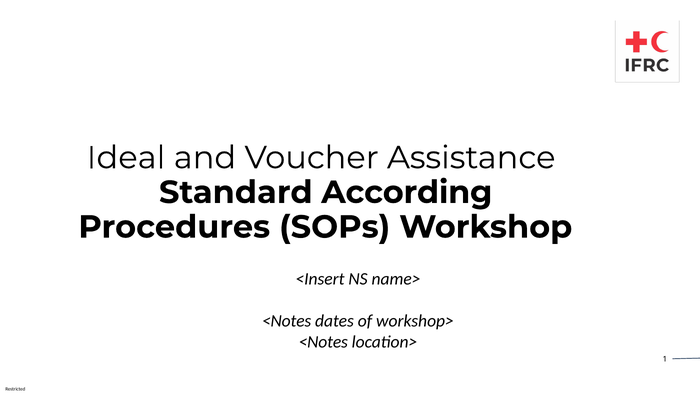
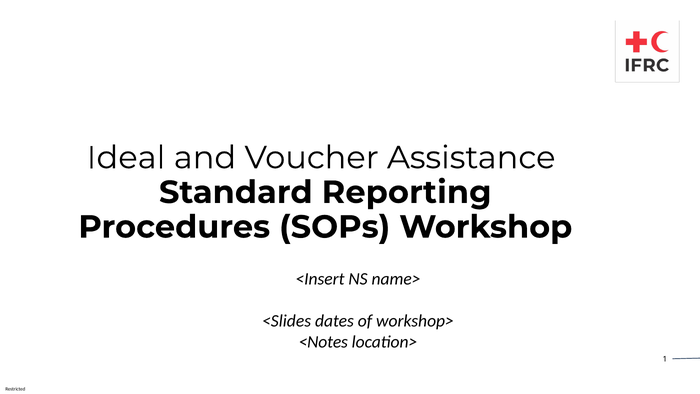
According: According -> Reporting (407, 192)
<Notes: <Notes -> <Slides (287, 321)
